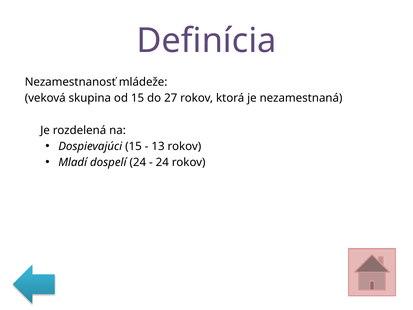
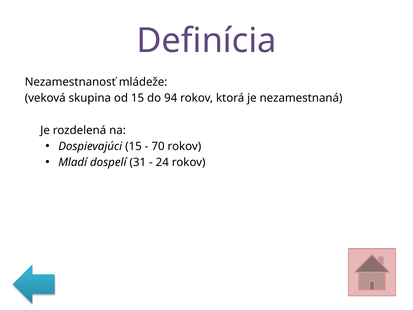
27: 27 -> 94 (171, 98)
13: 13 -> 70 (158, 146)
dospelí 24: 24 -> 31 (138, 162)
